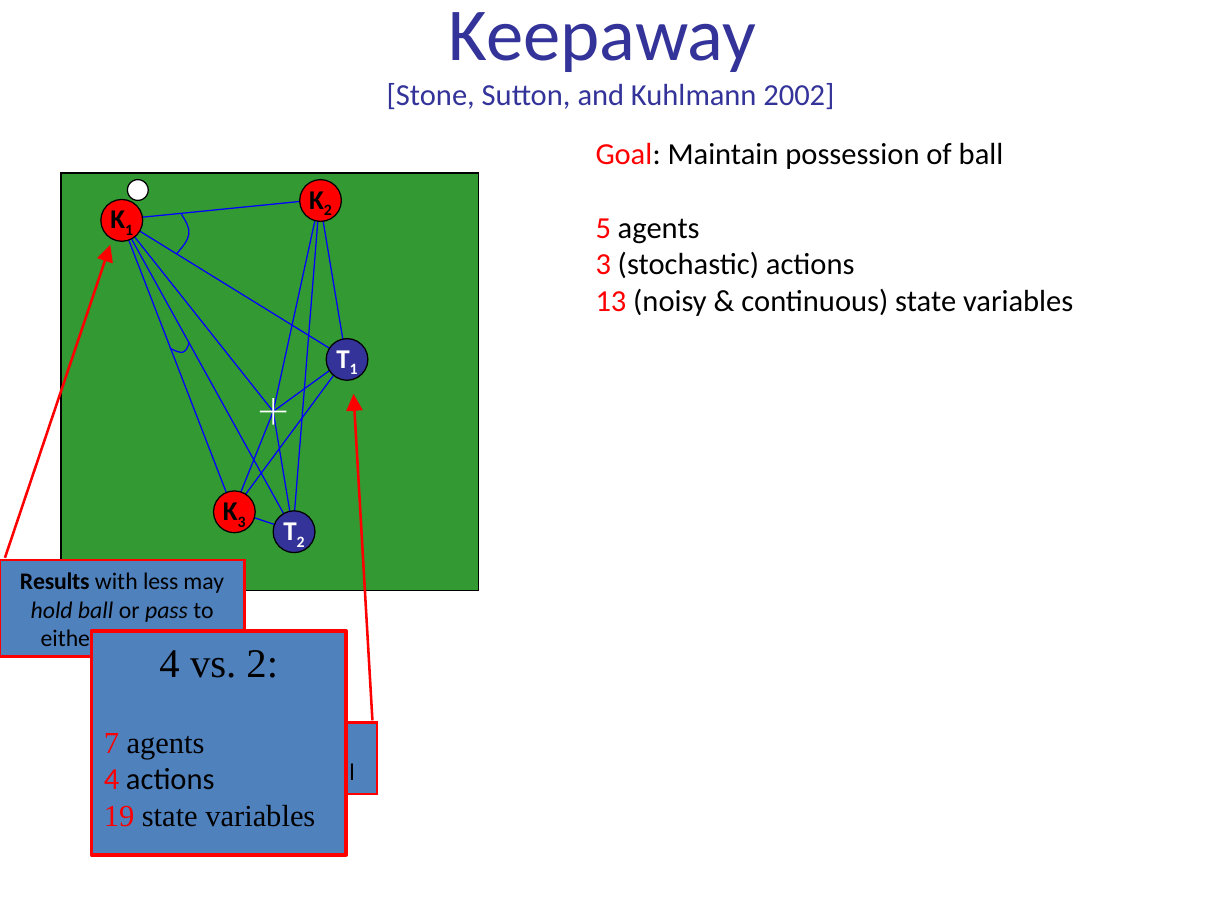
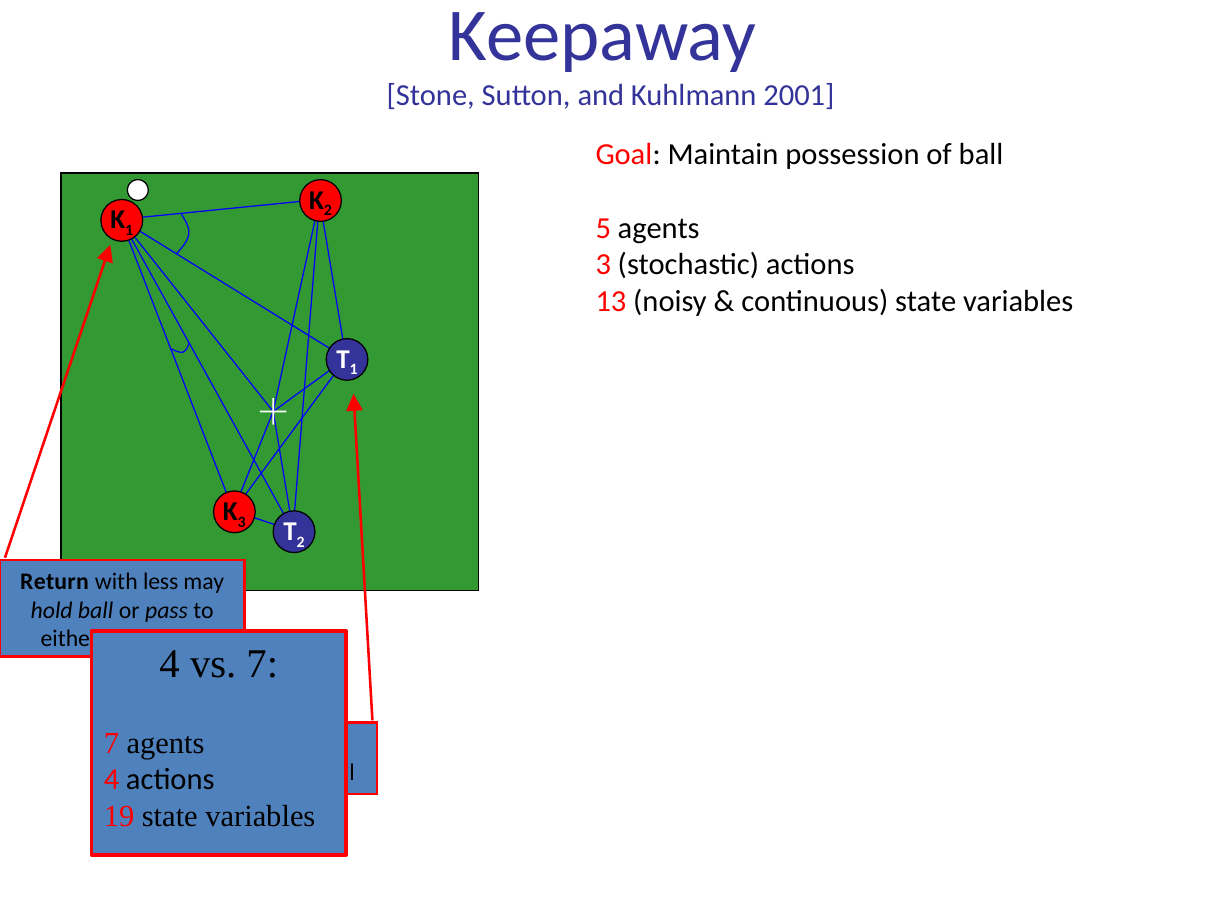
2002: 2002 -> 2001 (799, 96)
Results: Results -> Return (55, 582)
vs 2: 2 -> 7 (262, 665)
